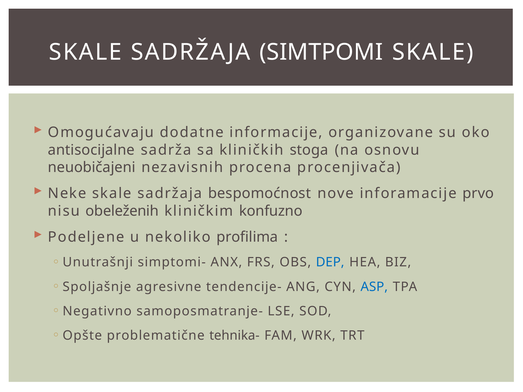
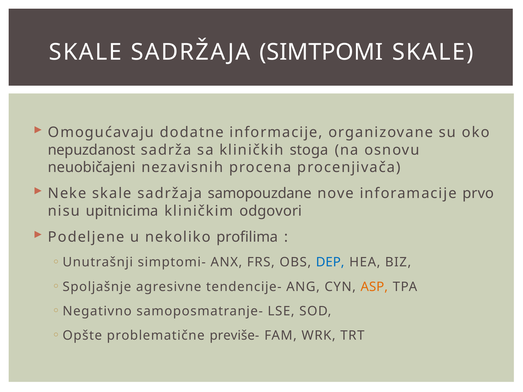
antisocijalne: antisocijalne -> nepuzdanost (91, 150)
bespomoćnost: bespomoćnost -> samopouzdane (260, 194)
obeleženih: obeleženih -> upitnicima (122, 211)
konfuzno: konfuzno -> odgovori (271, 211)
ASP colour: blue -> orange (374, 287)
tehnika-: tehnika- -> previše- (234, 336)
